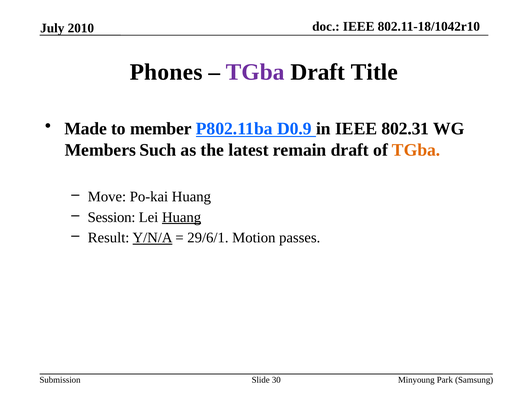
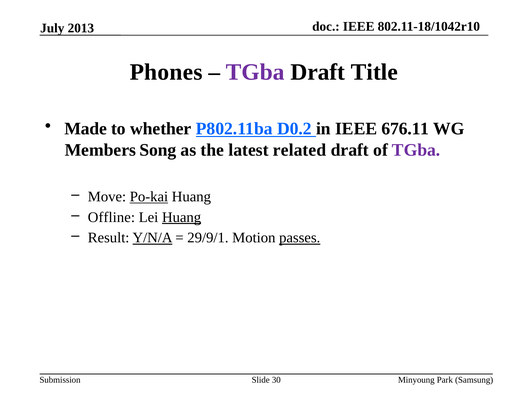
2010: 2010 -> 2013 (81, 28)
member: member -> whether (161, 129)
D0.9: D0.9 -> D0.2 (294, 129)
802.31: 802.31 -> 676.11 (405, 129)
Such: Such -> Song (158, 150)
remain: remain -> related (300, 150)
TGba colour: orange -> purple (416, 150)
Po-kai underline: none -> present (149, 197)
Session: Session -> Offline (111, 217)
29/6/1: 29/6/1 -> 29/9/1 (208, 238)
passes underline: none -> present (300, 238)
